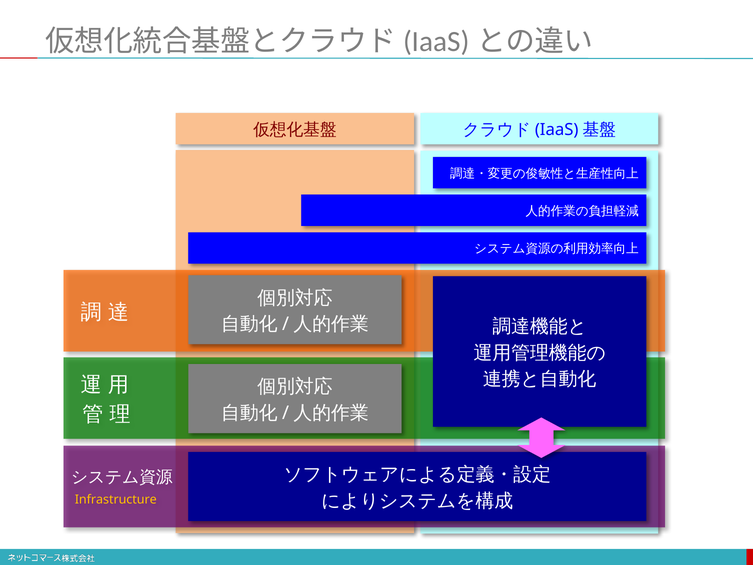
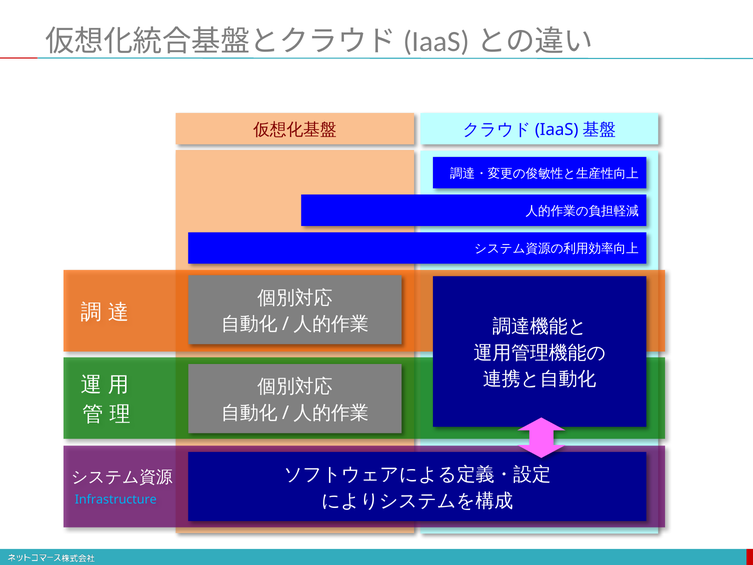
Infrastructure colour: yellow -> light blue (116, 499)
